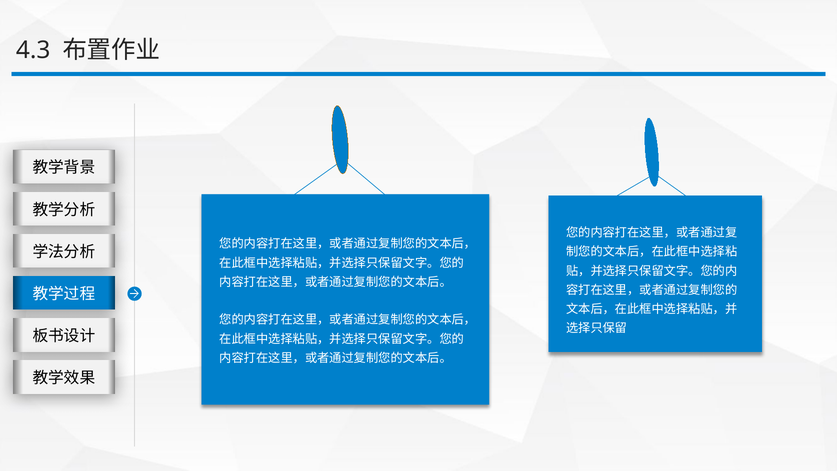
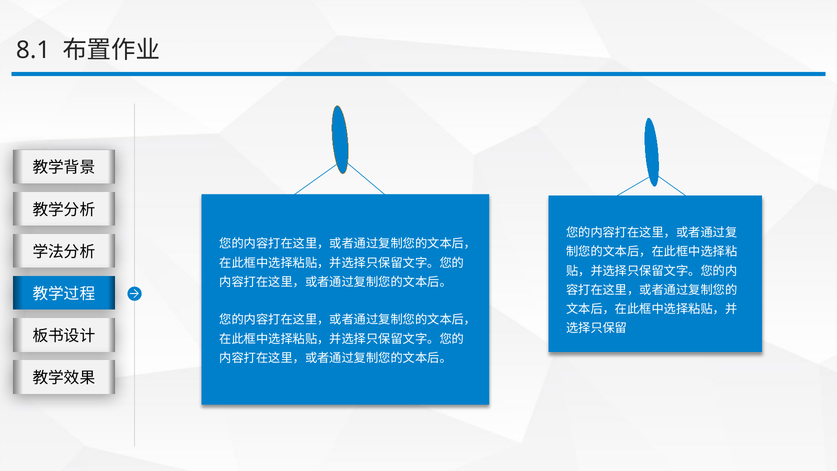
4.3: 4.3 -> 8.1 (33, 50)
